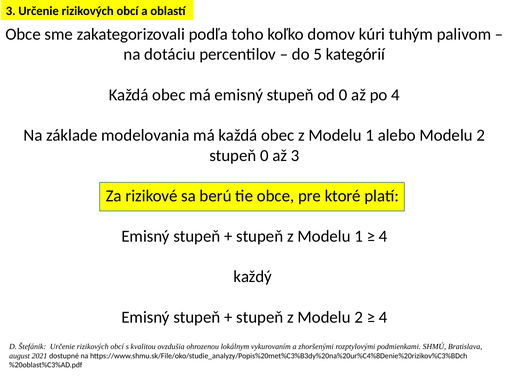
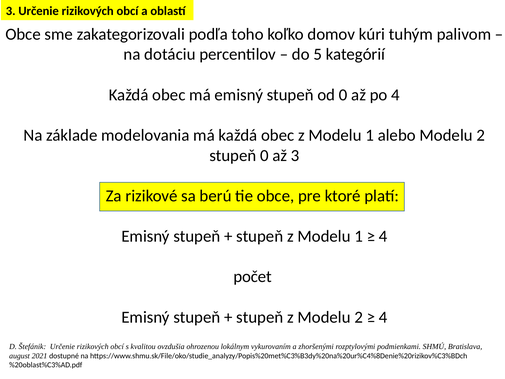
každý: každý -> počet (253, 277)
